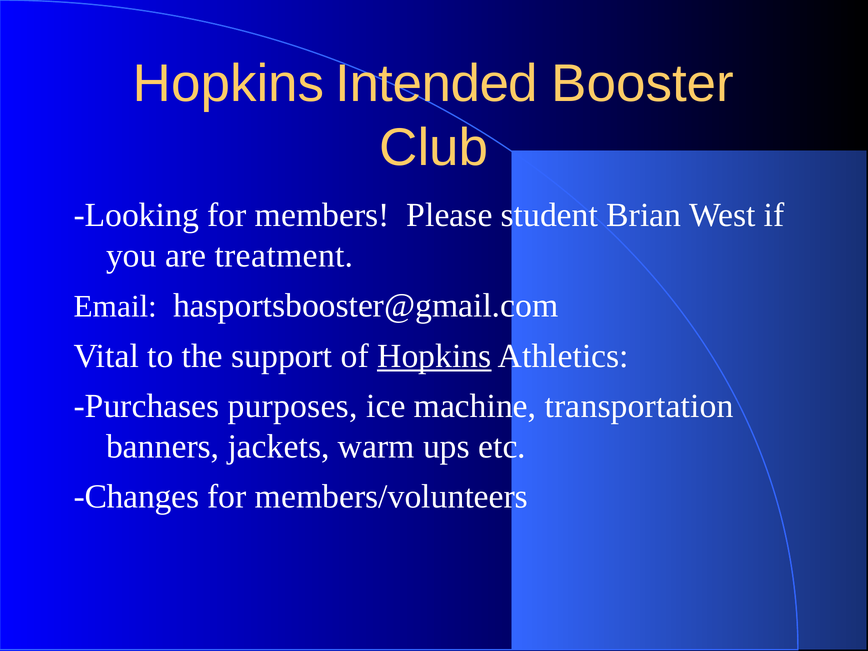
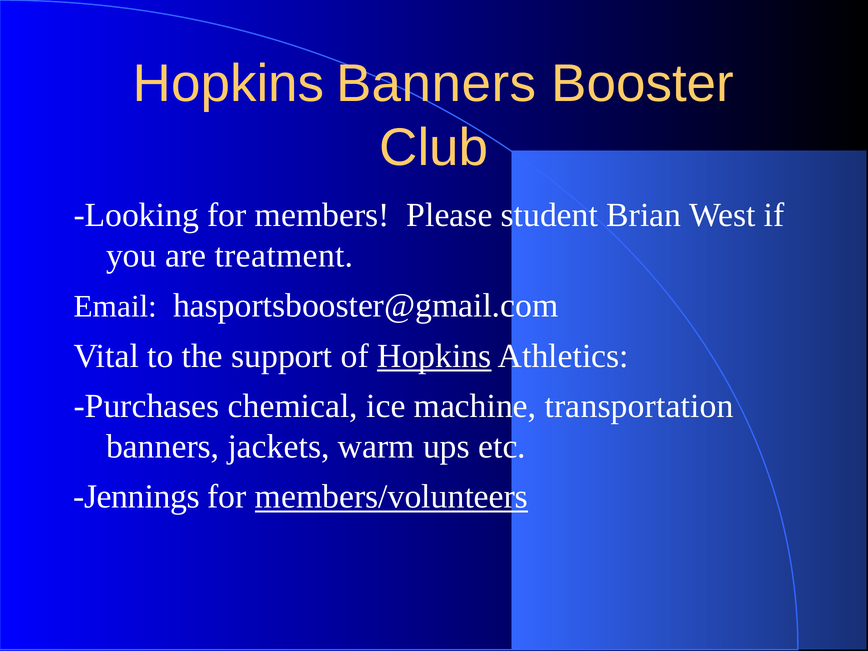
Hopkins Intended: Intended -> Banners (436, 84)
purposes: purposes -> chemical (293, 406)
Changes: Changes -> Jennings (136, 497)
members/volunteers underline: none -> present (392, 497)
